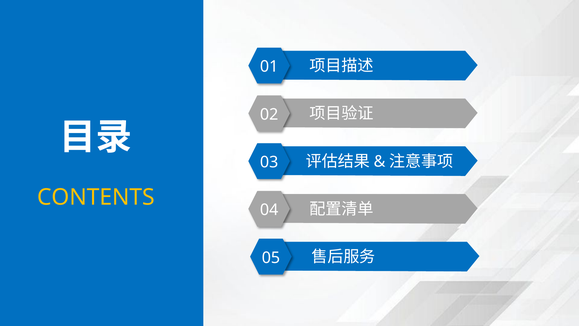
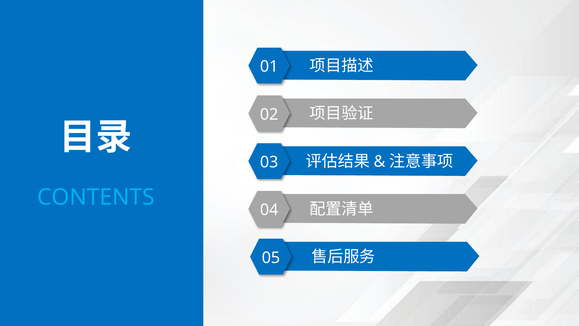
CONTENTS colour: yellow -> light blue (96, 197)
